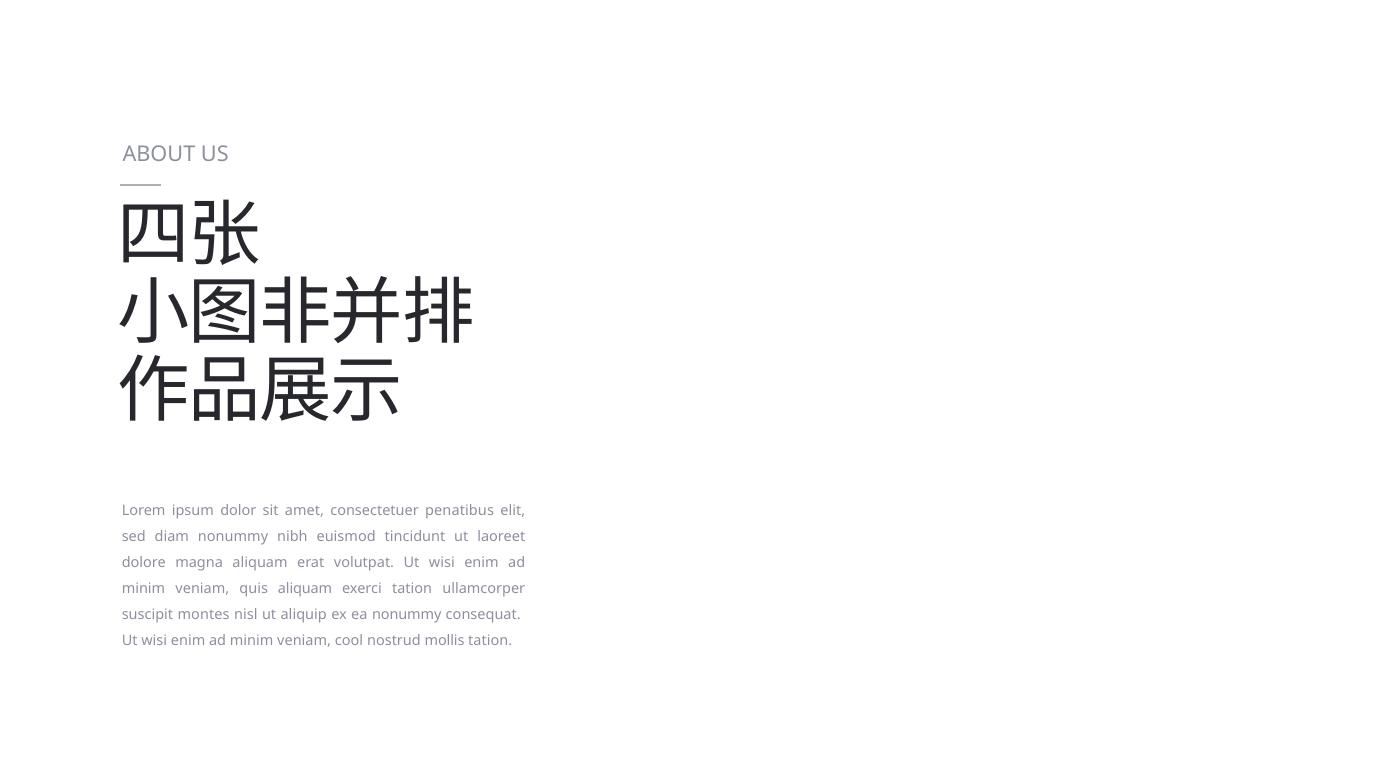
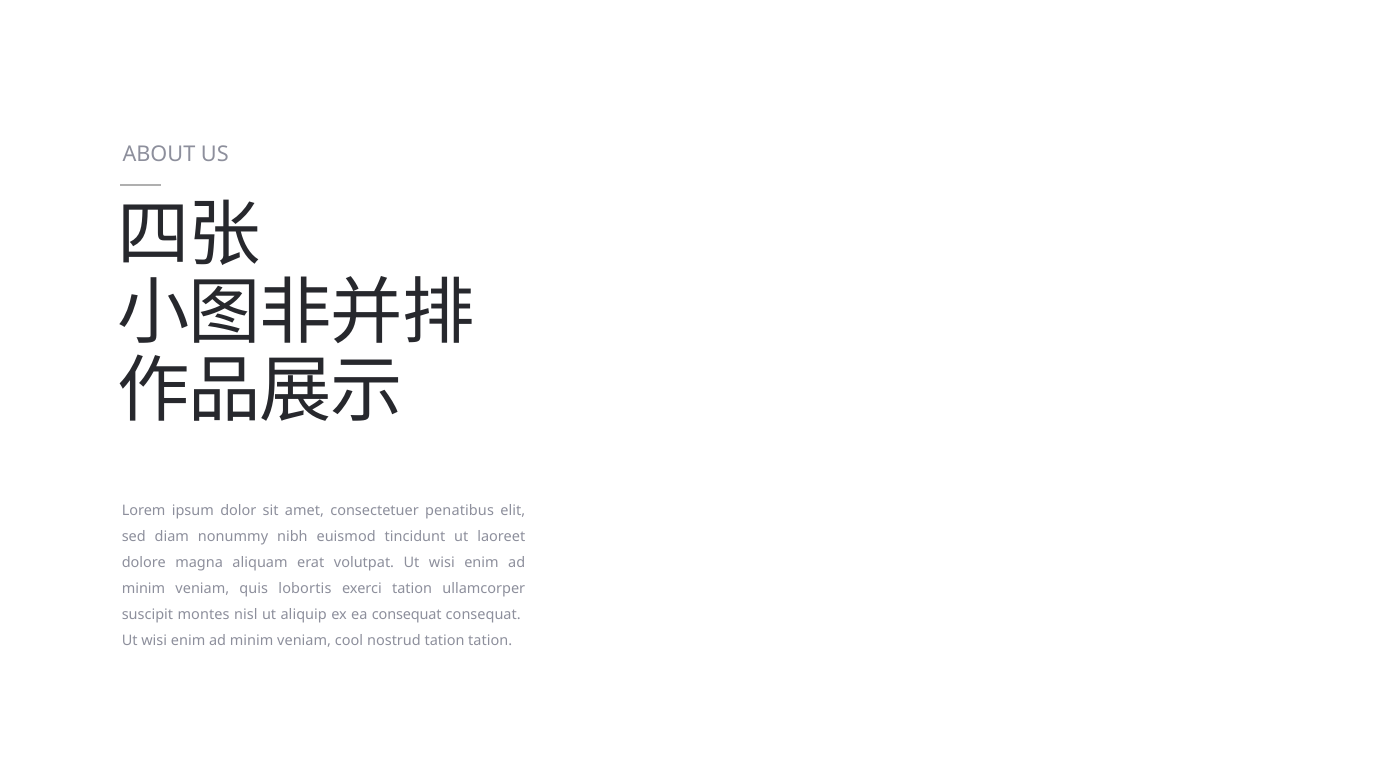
quis aliquam: aliquam -> lobortis (305, 588)
ea nonummy: nonummy -> consequat (407, 614)
nostrud mollis: mollis -> tation (445, 640)
